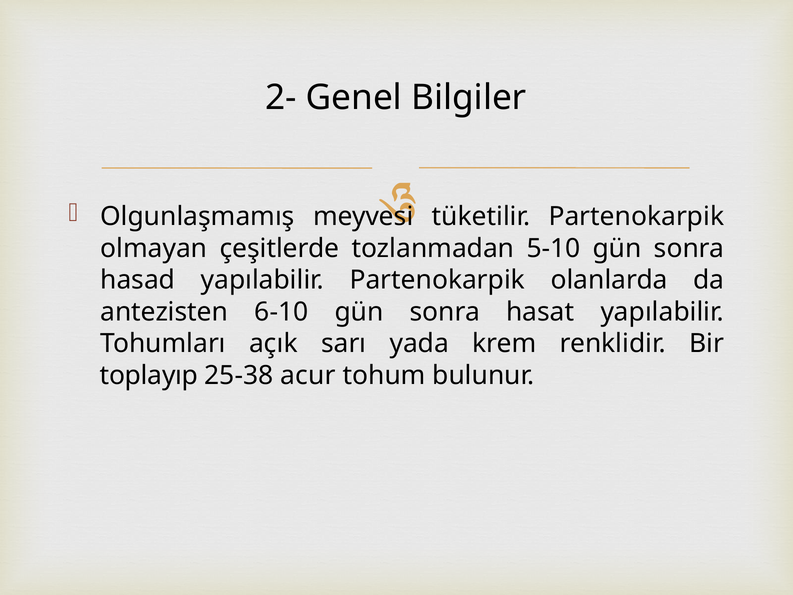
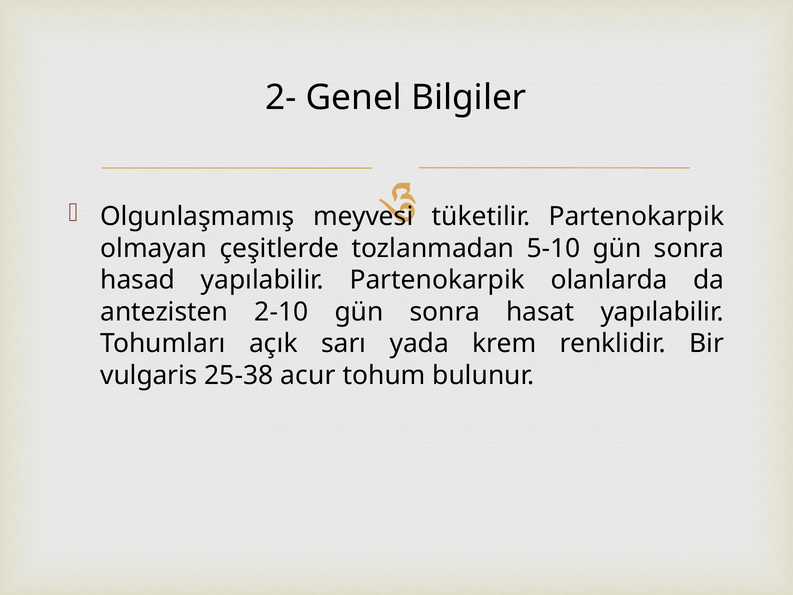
6-10: 6-10 -> 2-10 (281, 312)
toplayıp: toplayıp -> vulgaris (149, 375)
